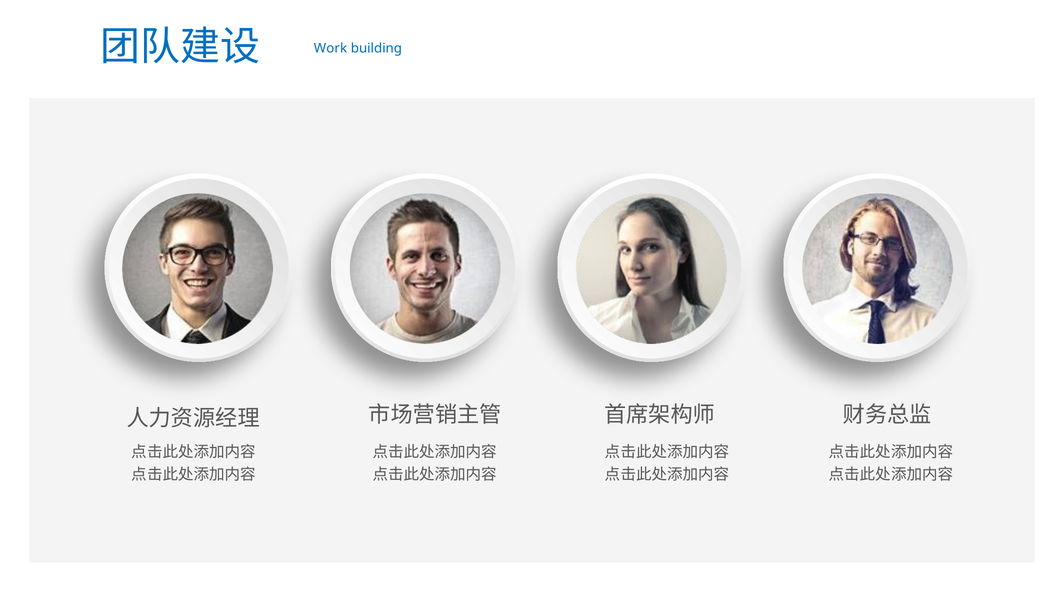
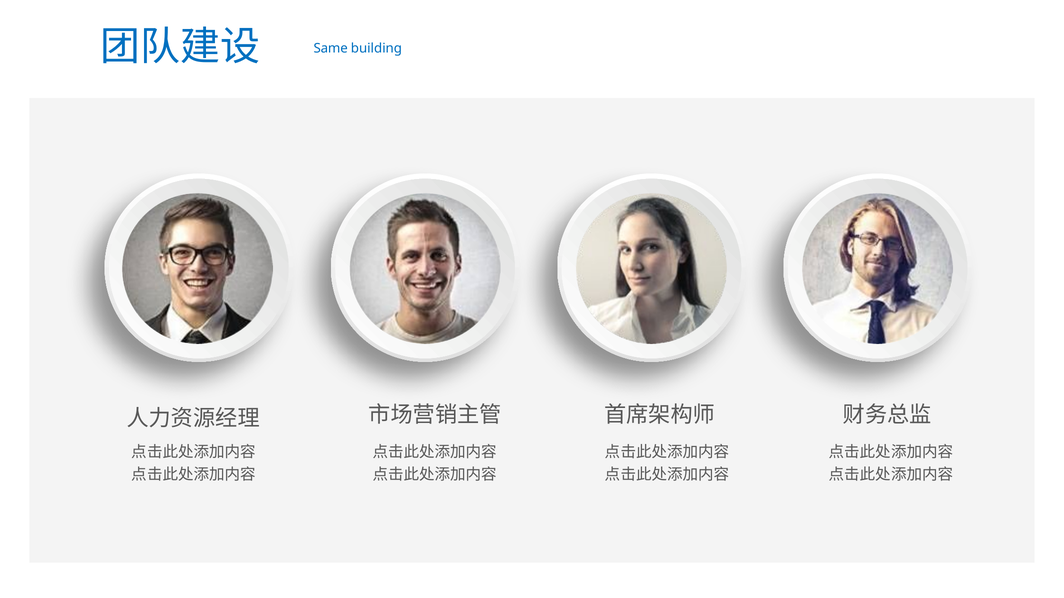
Work: Work -> Same (331, 48)
